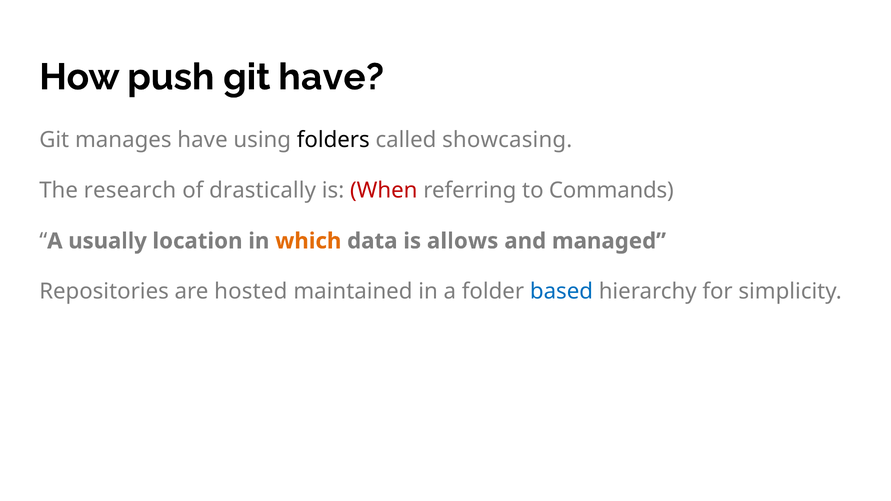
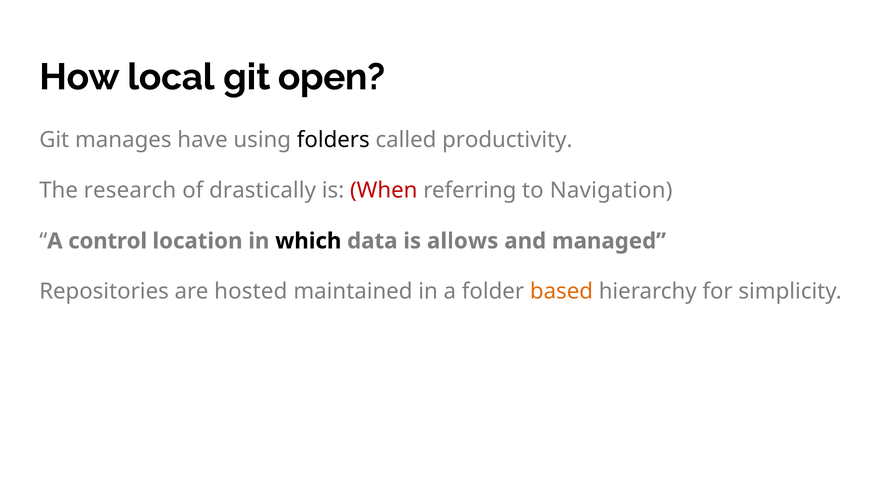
push: push -> local (171, 77)
git have: have -> open (331, 77)
showcasing: showcasing -> productivity (507, 140)
Commands: Commands -> Navigation (611, 191)
usually: usually -> control (108, 241)
which colour: orange -> black (308, 241)
based colour: blue -> orange (561, 292)
